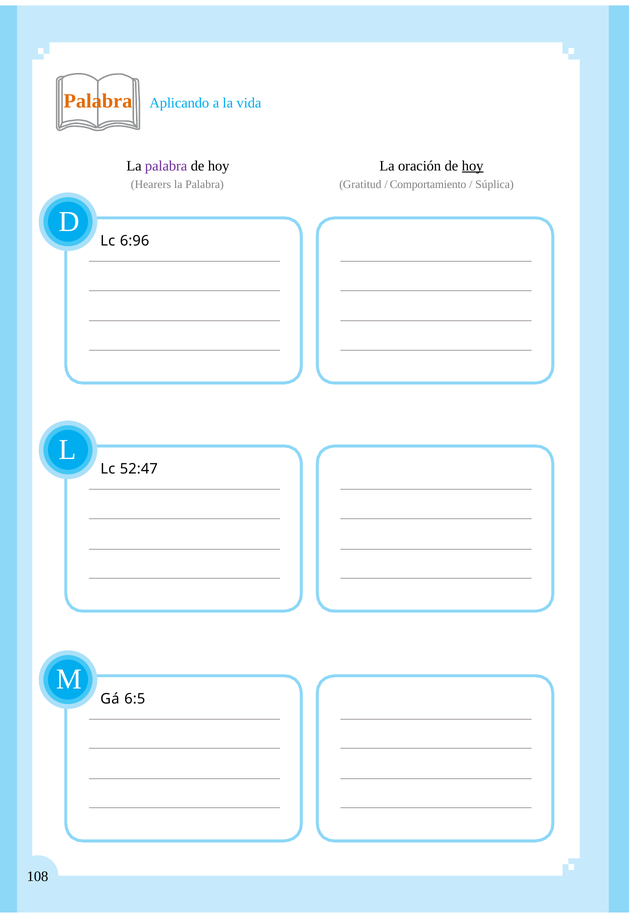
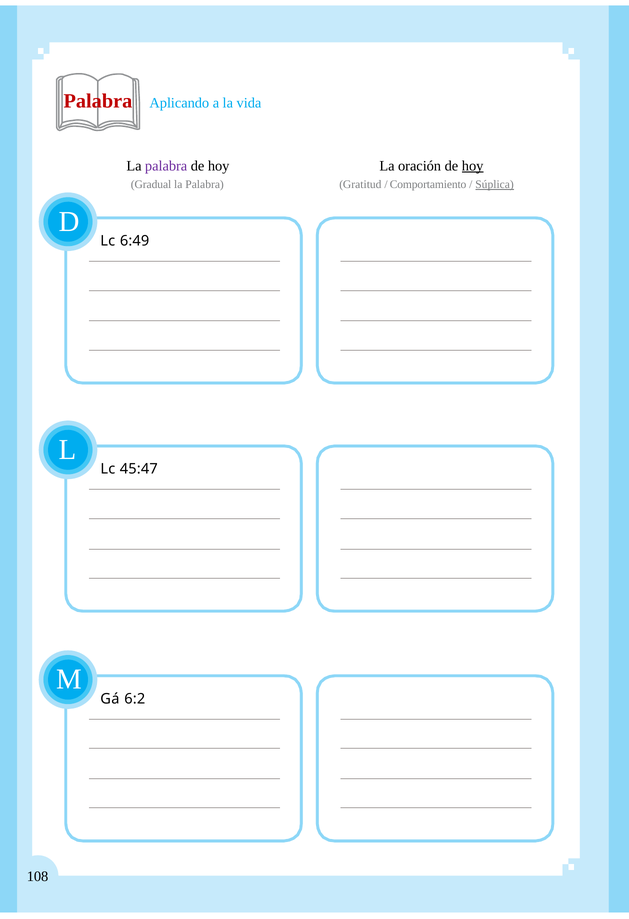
Palabra colour: orange -> red (98, 101)
Hearers: Hearers -> Gradual (151, 185)
Súplica underline: none -> present (495, 185)
6:96: 6:96 -> 6:49 (135, 241)
52:47: 52:47 -> 45:47 (139, 469)
6:5: 6:5 -> 6:2 (135, 699)
